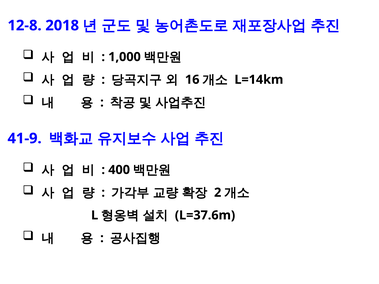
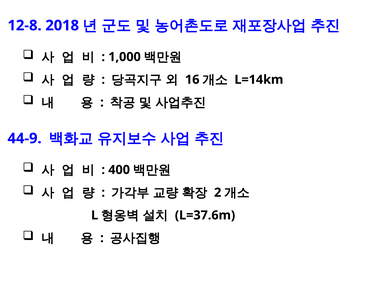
41-9: 41-9 -> 44-9 (25, 139)
